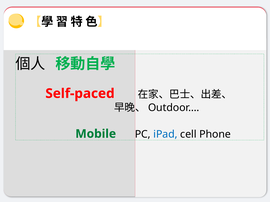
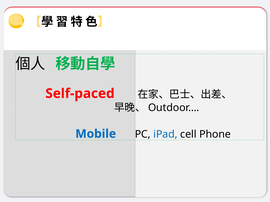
Mobile colour: green -> blue (96, 134)
